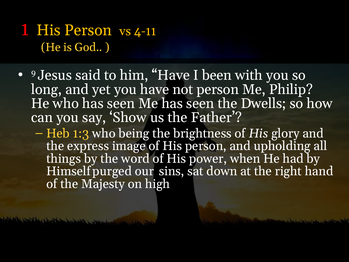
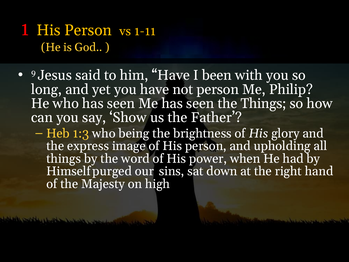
4-11: 4-11 -> 1-11 (145, 31)
the Dwells: Dwells -> Things (264, 103)
